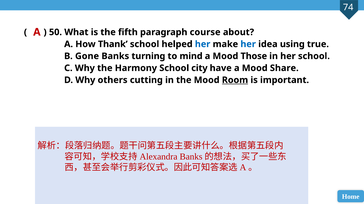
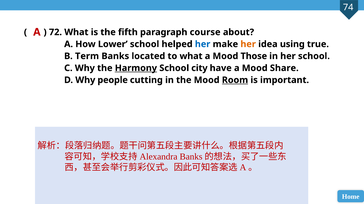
50: 50 -> 72 (55, 32)
Thank: Thank -> Lower (113, 44)
her colour: blue -> orange (248, 44)
Gone: Gone -> Term (87, 56)
turning: turning -> located (148, 56)
to mind: mind -> what (191, 56)
Harmony underline: none -> present (136, 68)
others: others -> people (113, 80)
